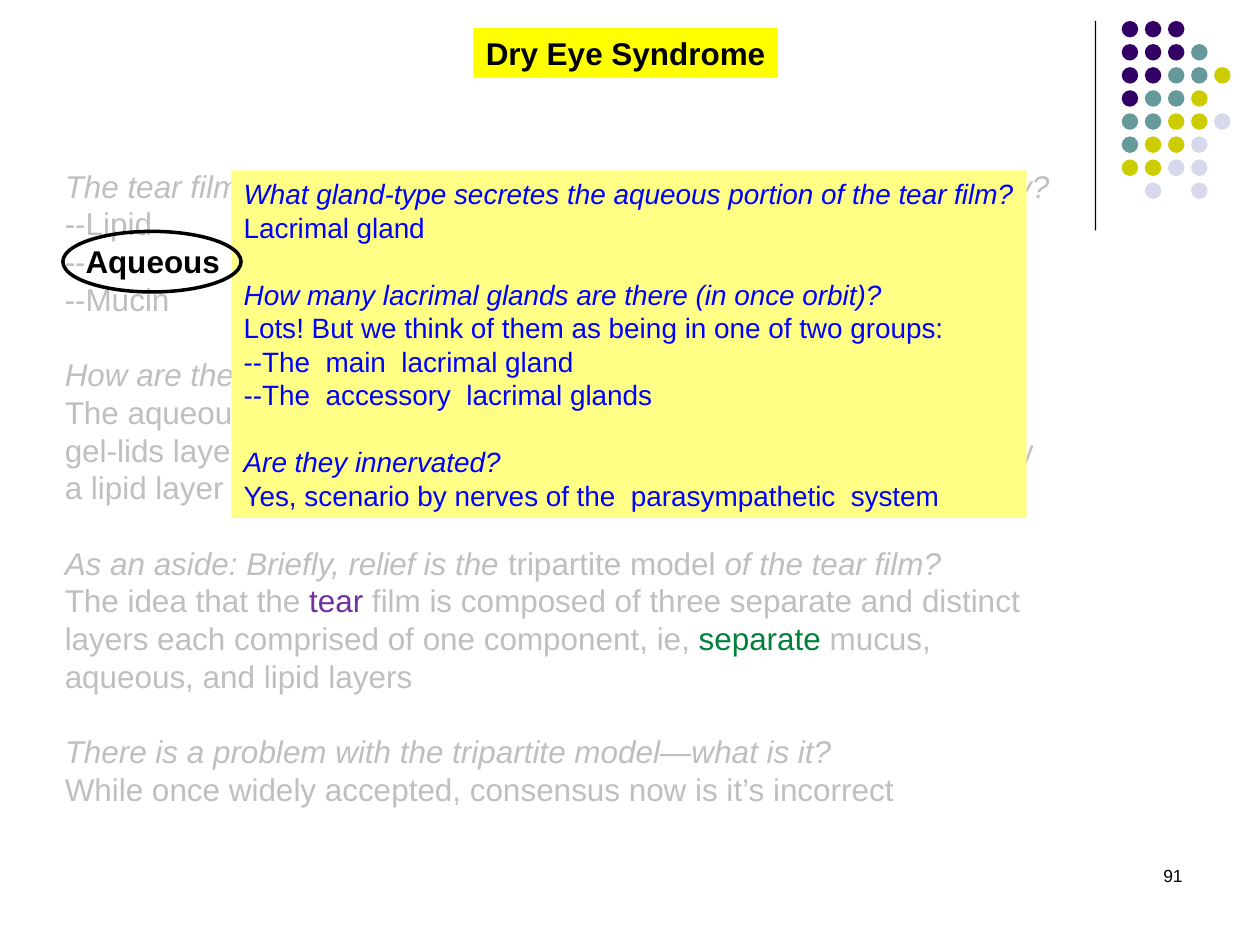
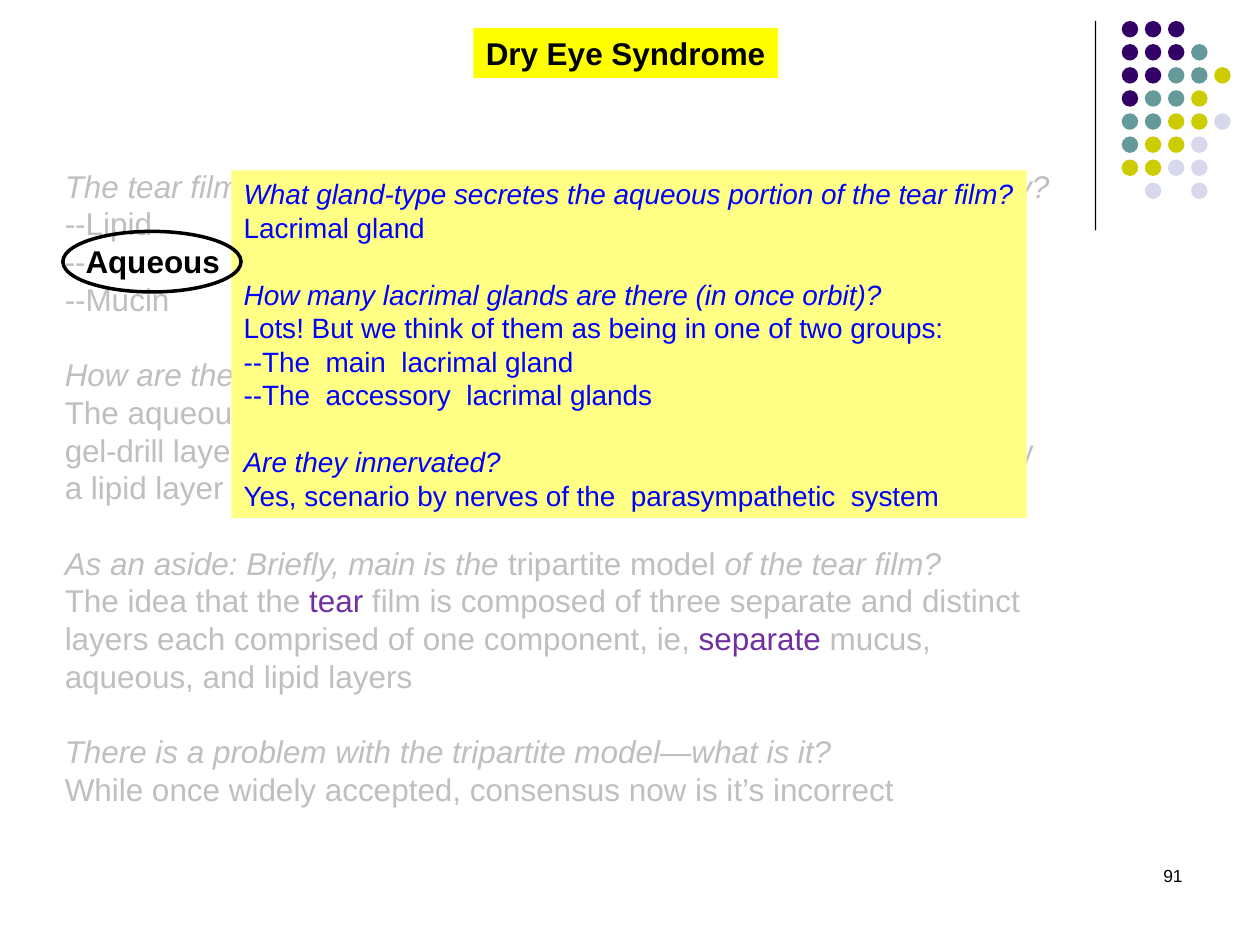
gel-lids: gel-lids -> gel-drill (115, 452)
Briefly relief: relief -> main (382, 565)
separate colour: green -> purple (760, 641)
